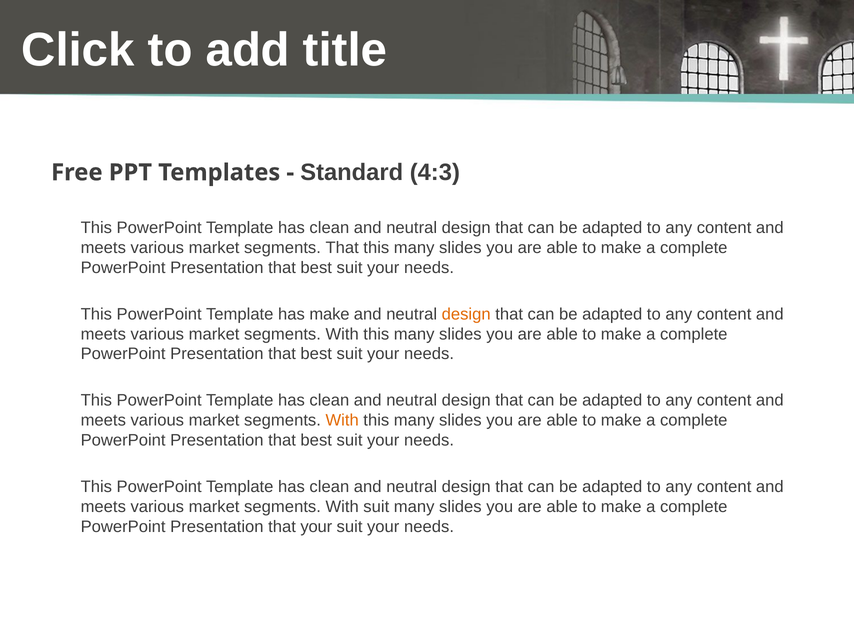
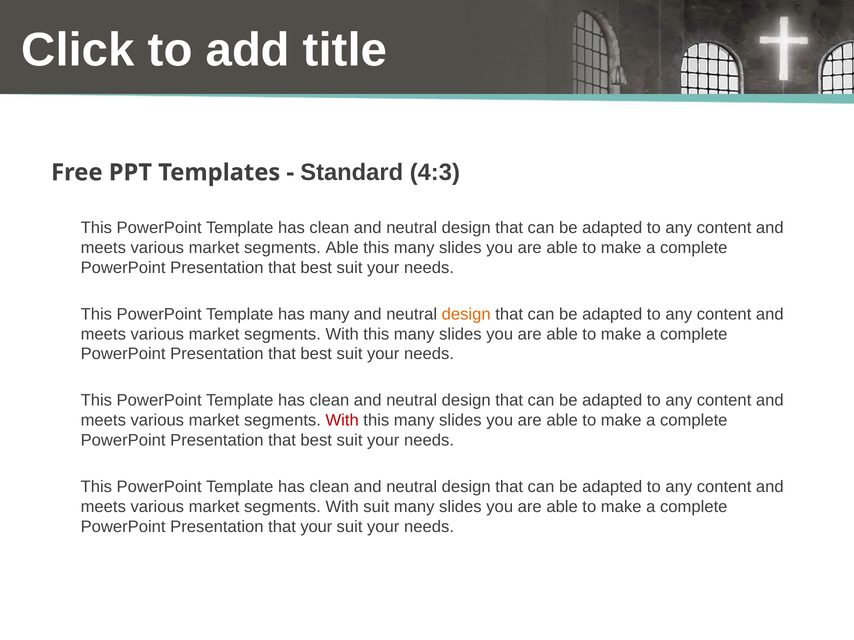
segments That: That -> Able (342, 248)
has make: make -> many (329, 314)
With colour: orange -> red (342, 421)
